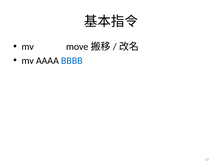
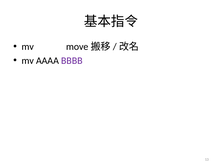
BBBB colour: blue -> purple (72, 60)
